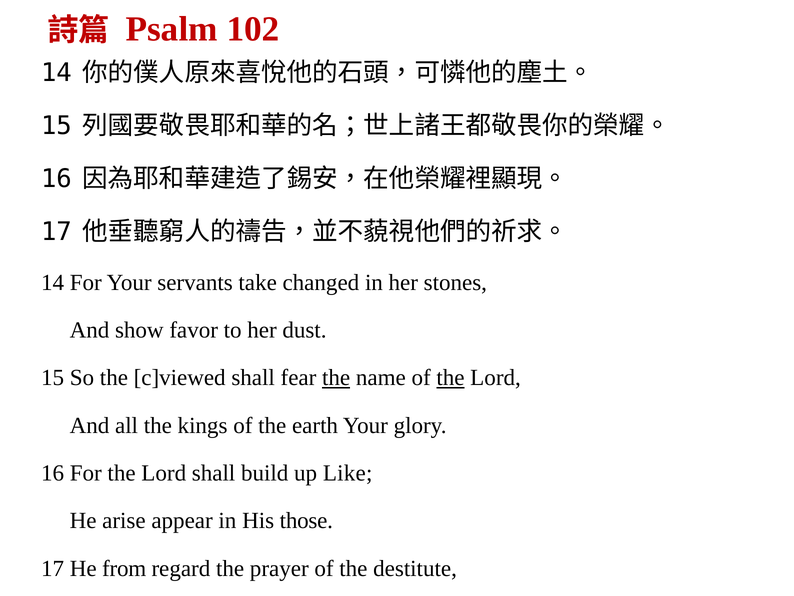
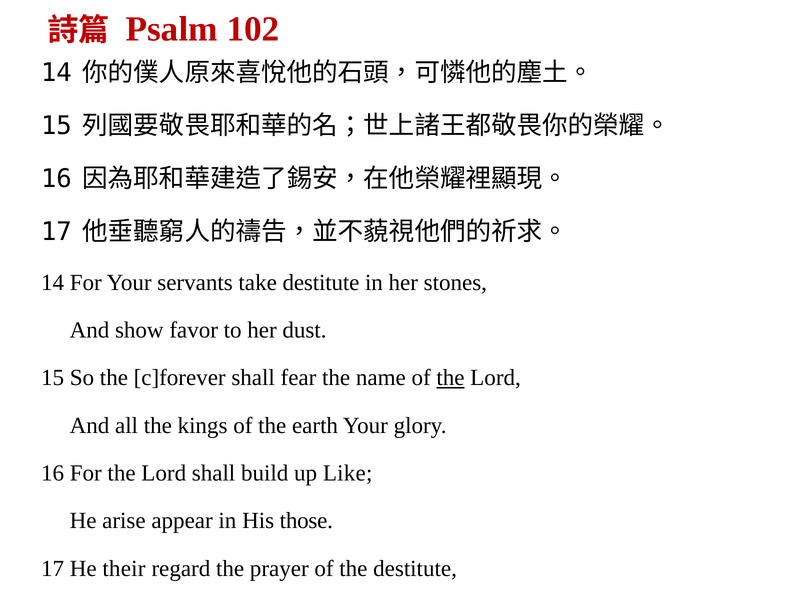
take changed: changed -> destitute (321, 282)
c]viewed: c]viewed -> c]forever (180, 377)
the underline: present -> none (336, 377)
He from: from -> their (124, 568)
